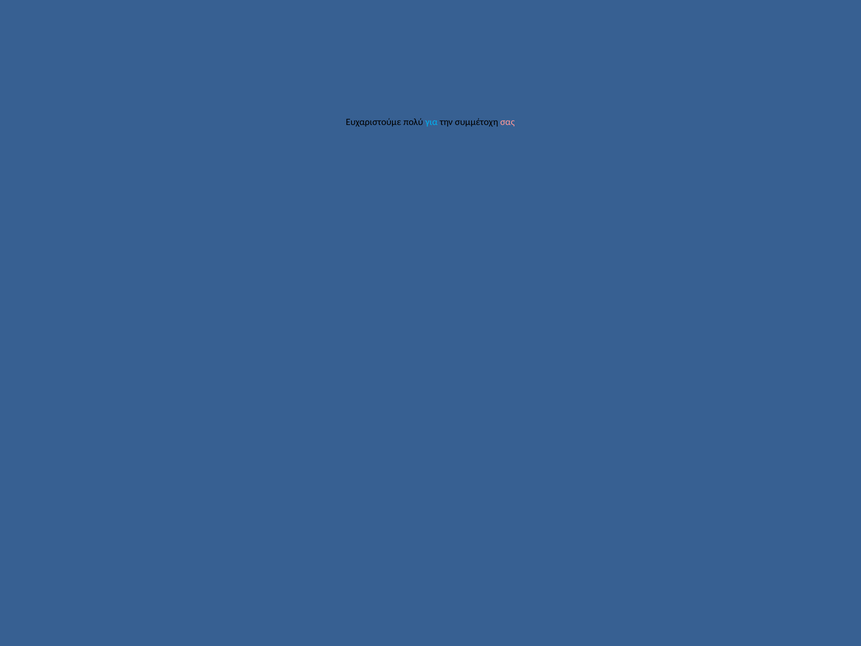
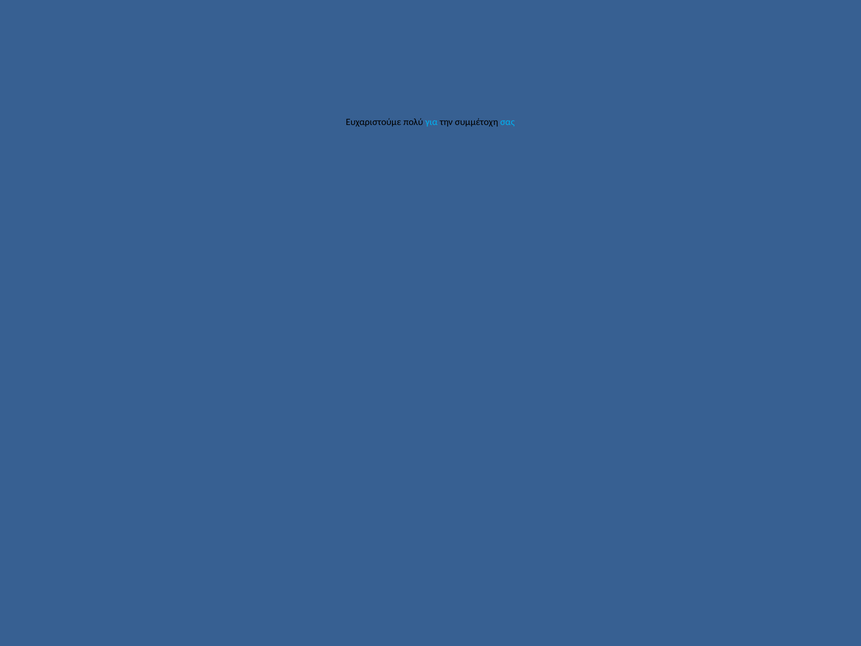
σας colour: pink -> light blue (507, 122)
